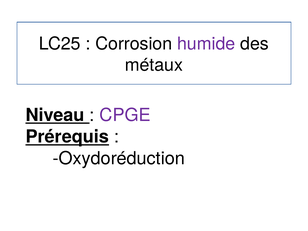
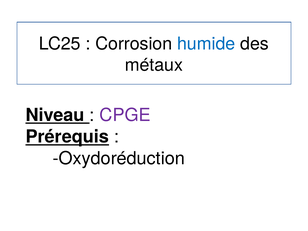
humide colour: purple -> blue (206, 44)
